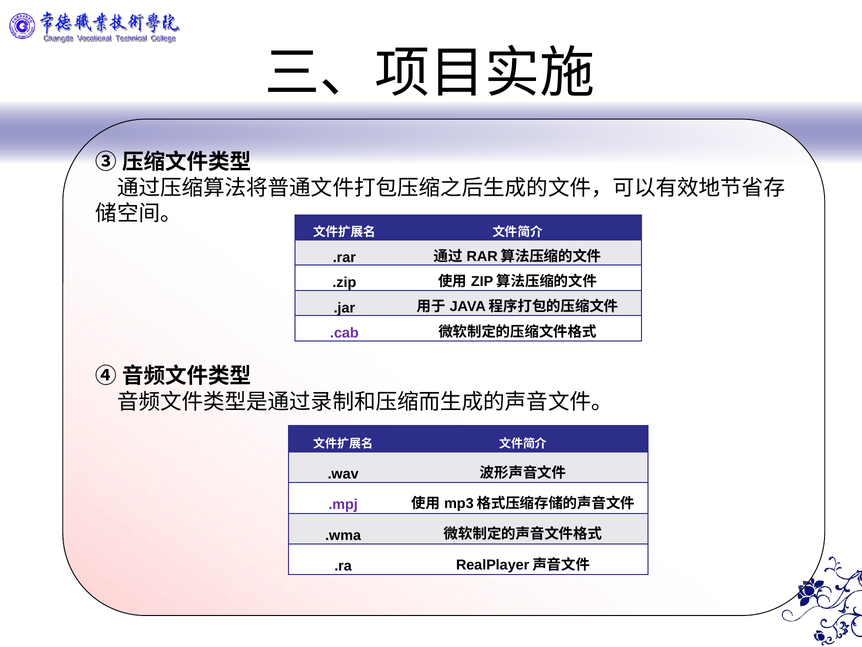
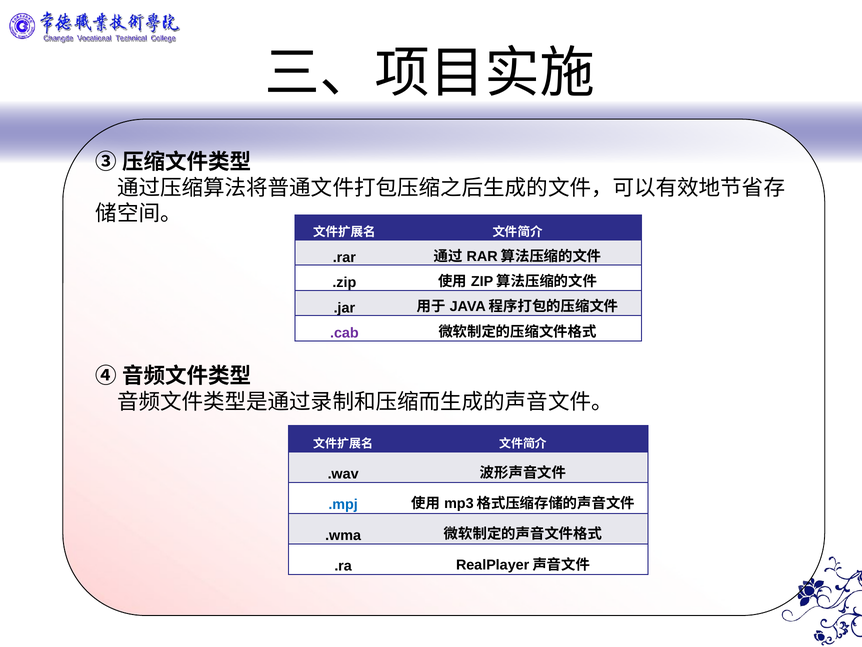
.mpj colour: purple -> blue (343, 504)
